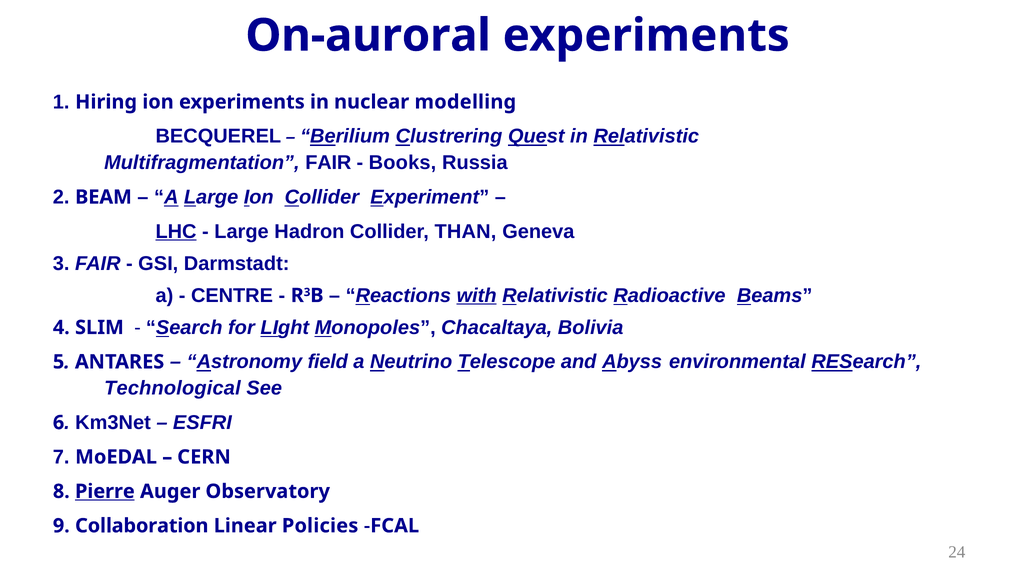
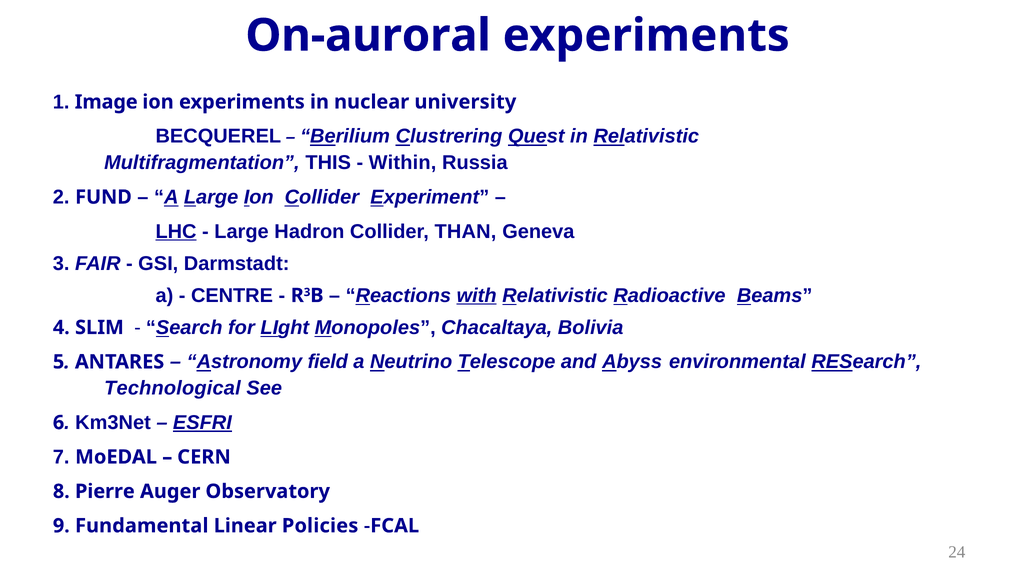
Hiring: Hiring -> Image (106, 102)
modelling: modelling -> university (465, 102)
Multifragmentation FAIR: FAIR -> THIS (328, 163)
Books: Books -> Within (403, 163)
BEAM: BEAM -> FUND (103, 197)
ESFRI underline: none -> present (202, 422)
Pierre underline: present -> none (105, 491)
Collaboration: Collaboration -> Fundamental (142, 526)
